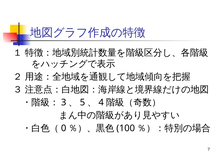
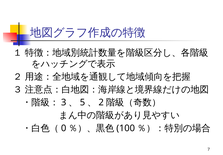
4: 4 -> 2 (101, 102)
